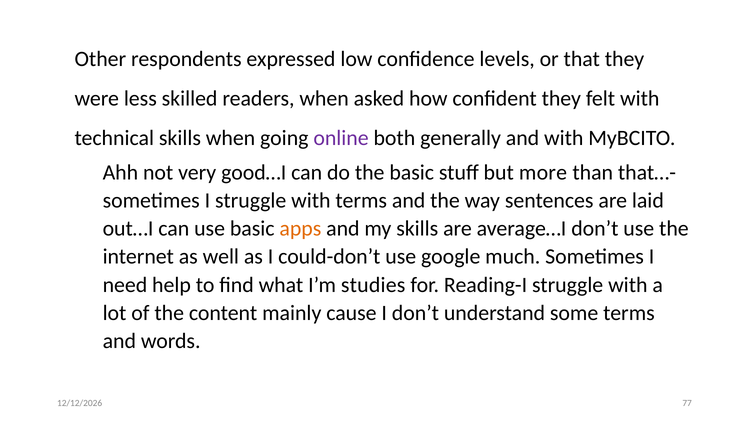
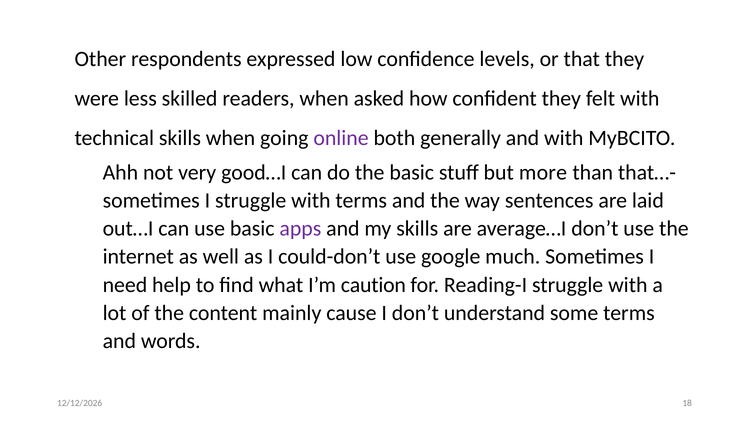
apps colour: orange -> purple (300, 228)
studies: studies -> caution (373, 284)
77: 77 -> 18 (687, 402)
